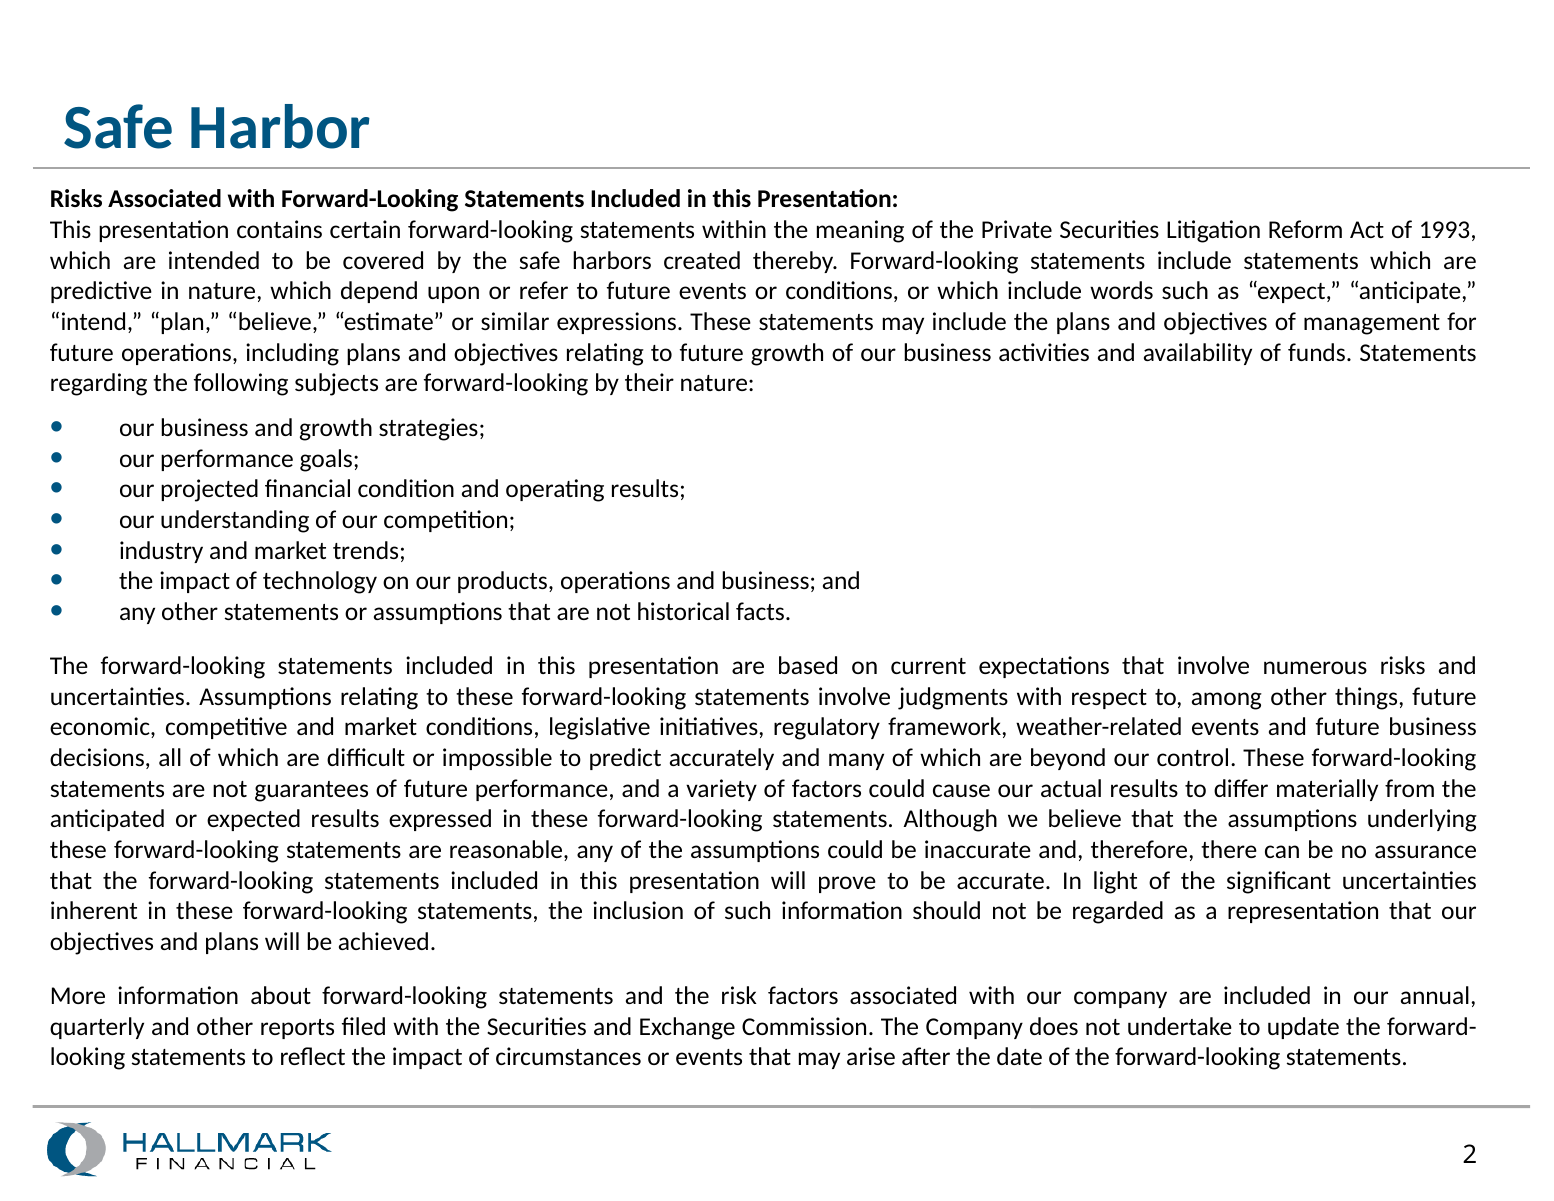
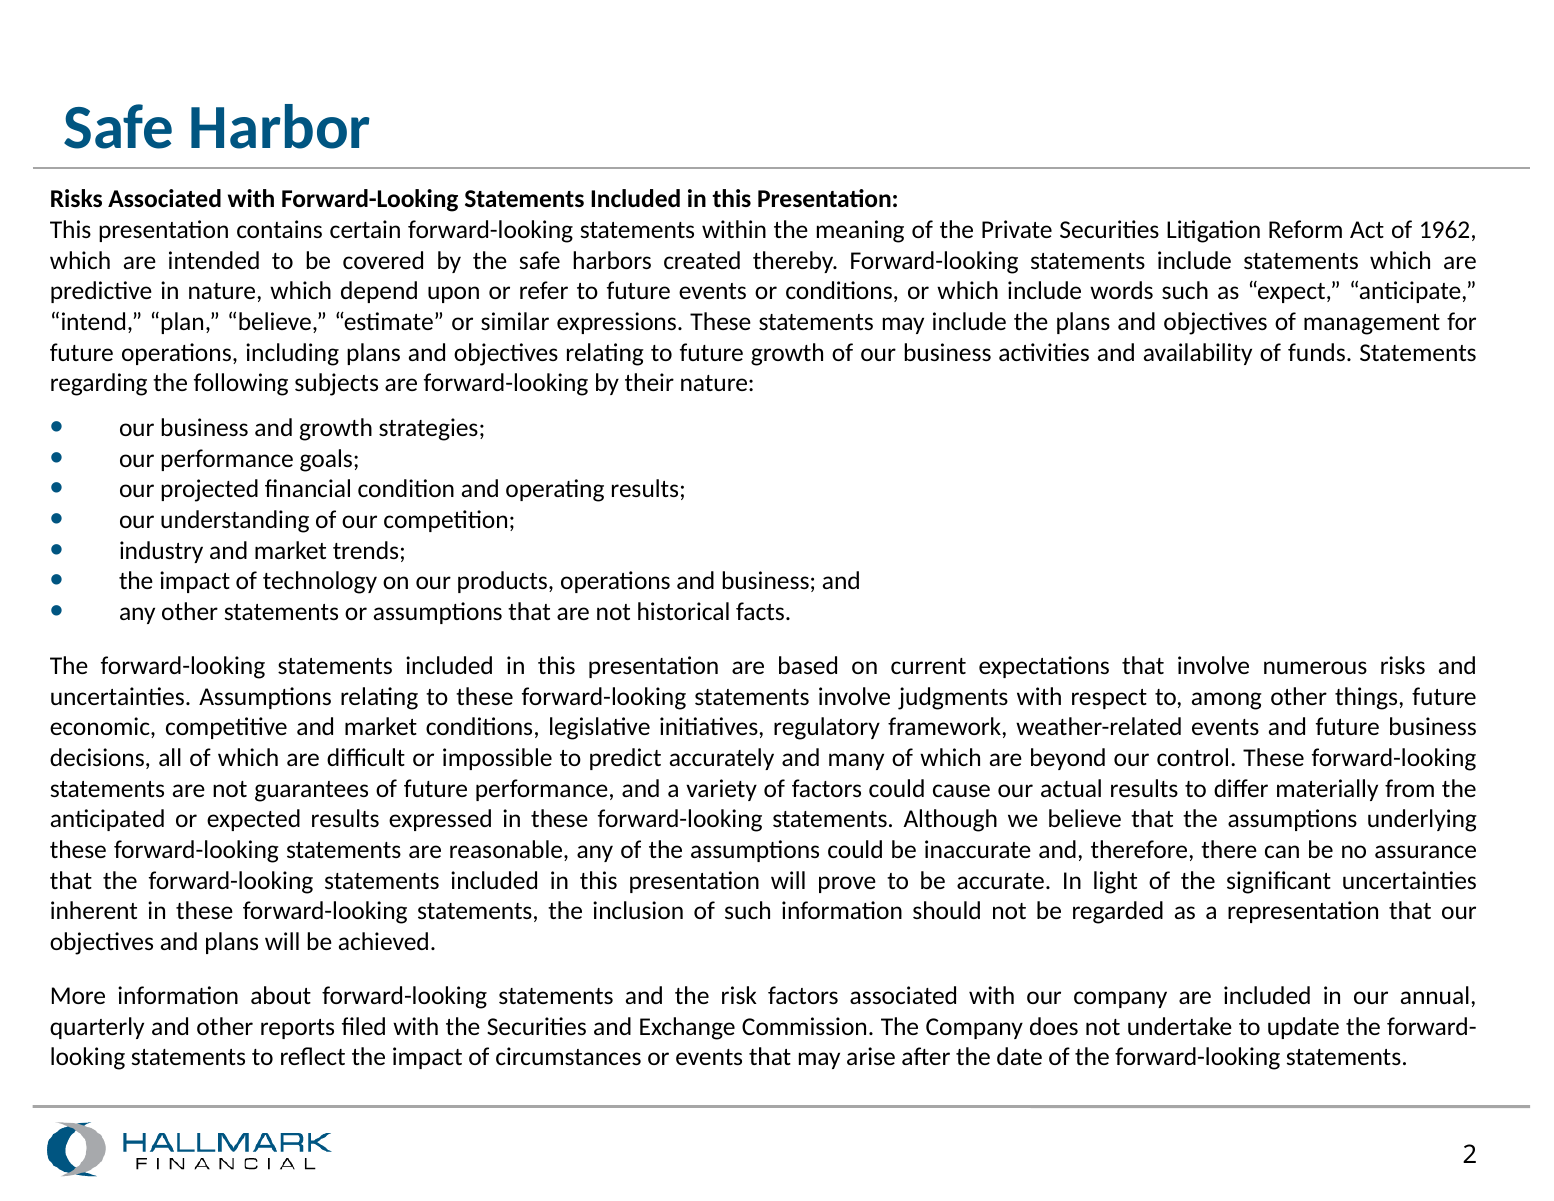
1993: 1993 -> 1962 (1448, 230)
